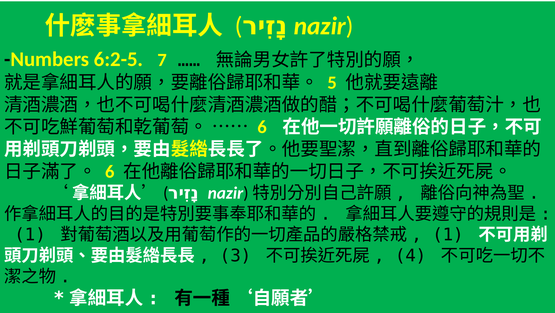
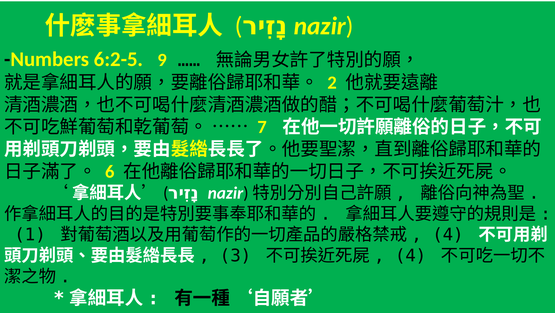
7: 7 -> 9 (162, 60)
5: 5 -> 2 (332, 82)
6: 6 -> 7 (262, 127)
1: 1 -> 4 (448, 234)
